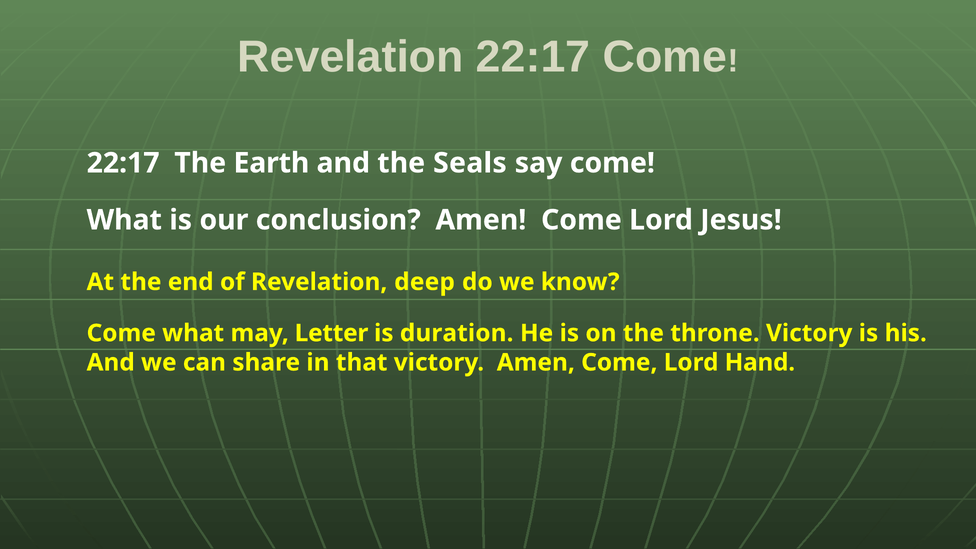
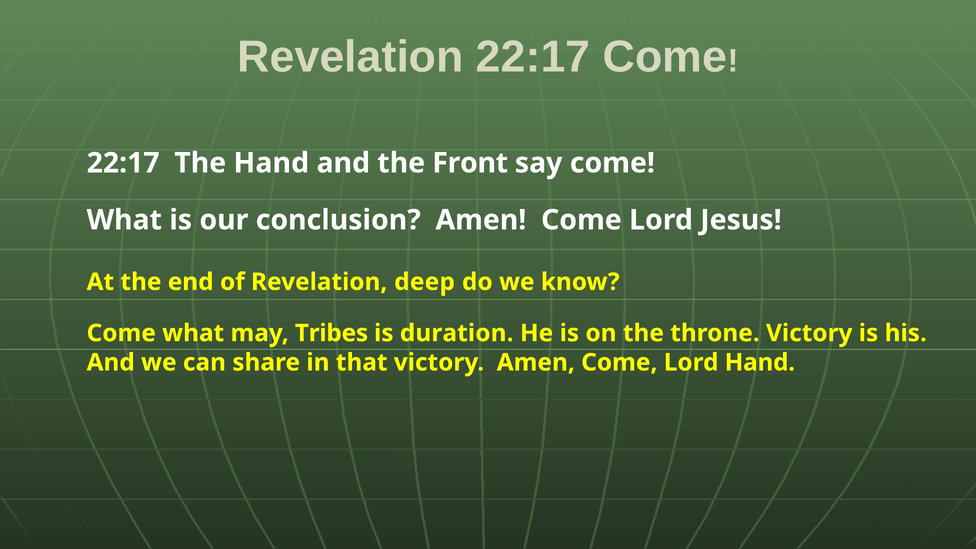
The Earth: Earth -> Hand (271, 163)
Seals: Seals -> Front (470, 163)
Letter: Letter -> Tribes (331, 333)
